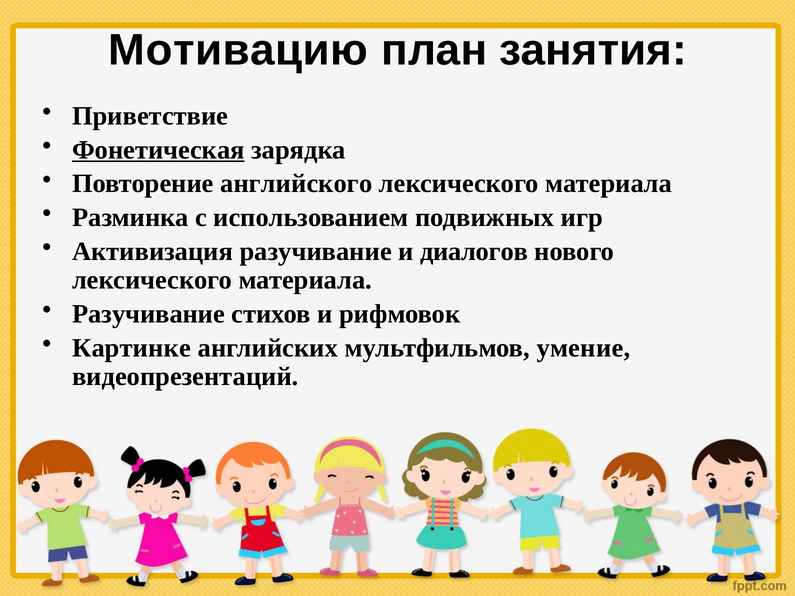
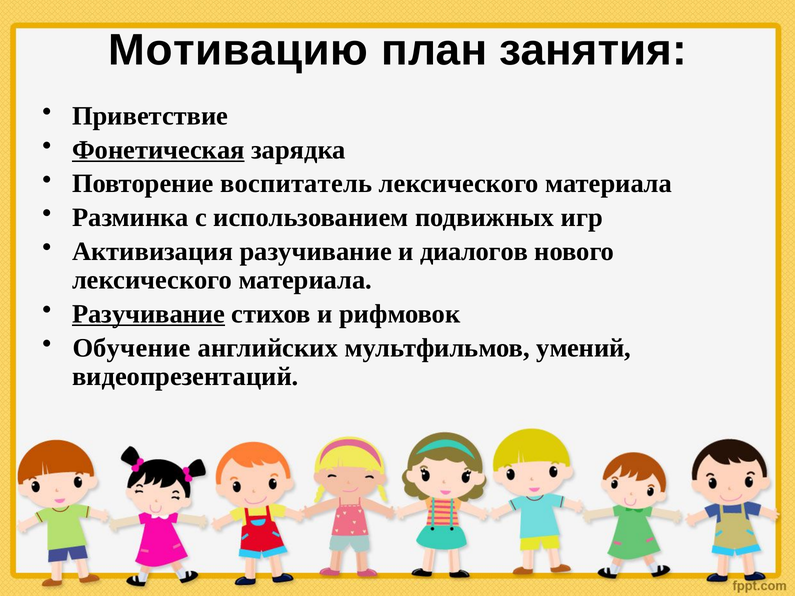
английского: английского -> воспитатель (296, 184)
Разучивание underline: none -> present (149, 314)
Картинке: Картинке -> Обучение (132, 348)
умение: умение -> умений (584, 348)
